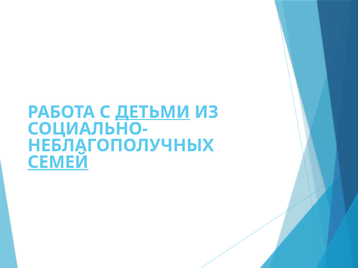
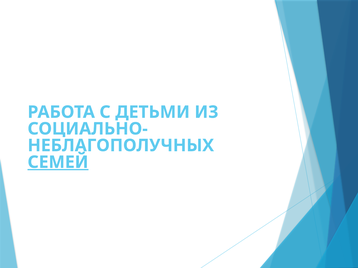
ДЕТЬМИ underline: present -> none (153, 112)
